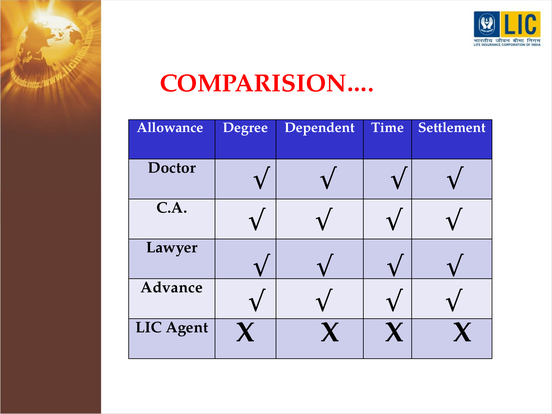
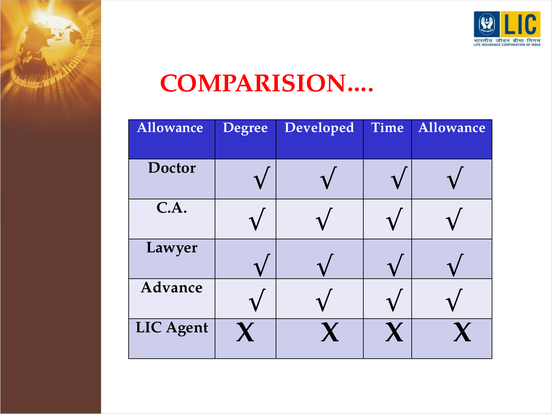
Dependent: Dependent -> Developed (320, 128)
Time Settlement: Settlement -> Allowance (452, 128)
